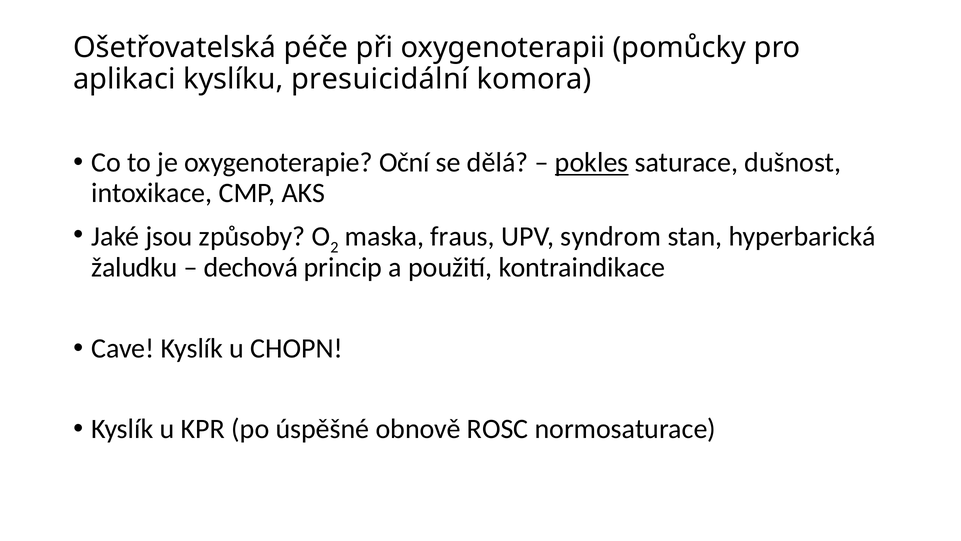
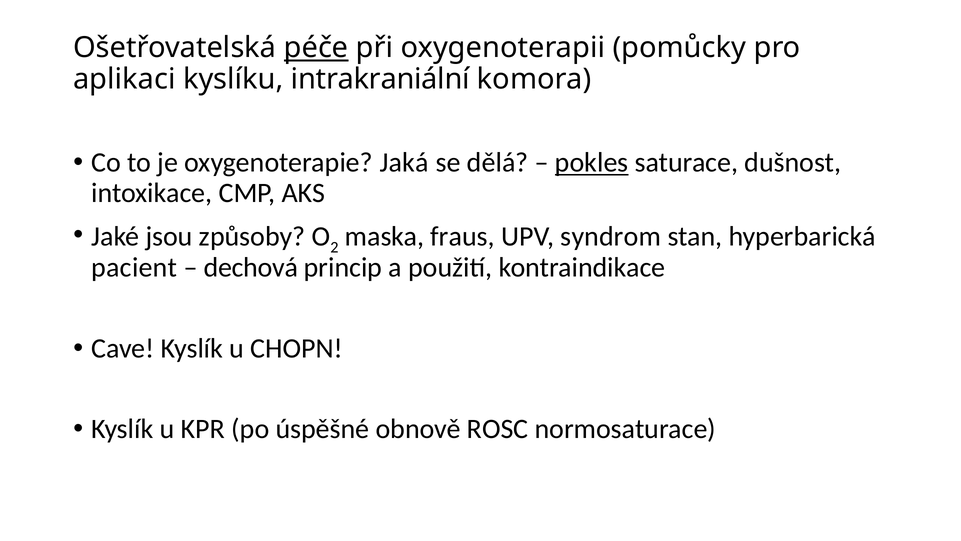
péče underline: none -> present (316, 48)
presuicidální: presuicidální -> intrakraniální (380, 79)
Oční: Oční -> Jaká (404, 162)
žaludku: žaludku -> pacient (134, 267)
